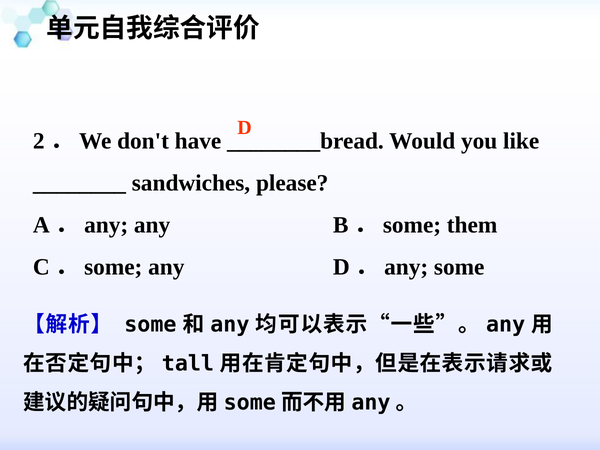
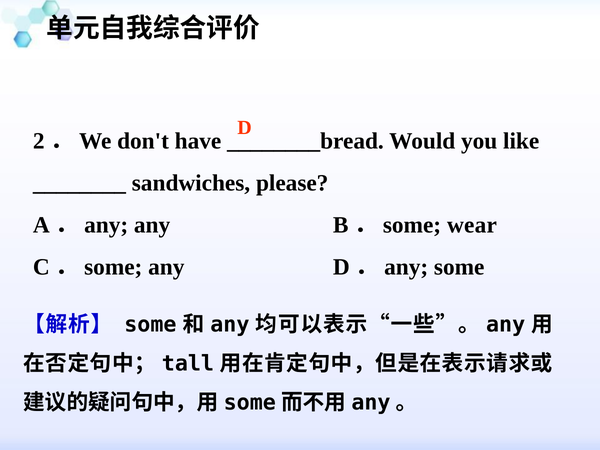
them: them -> wear (472, 225)
